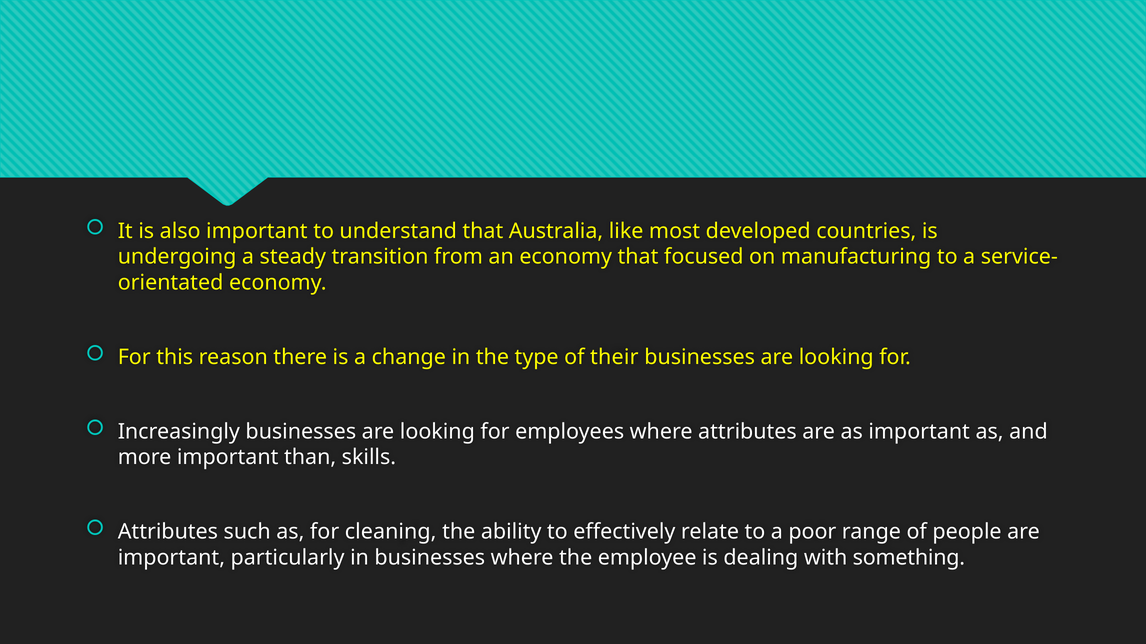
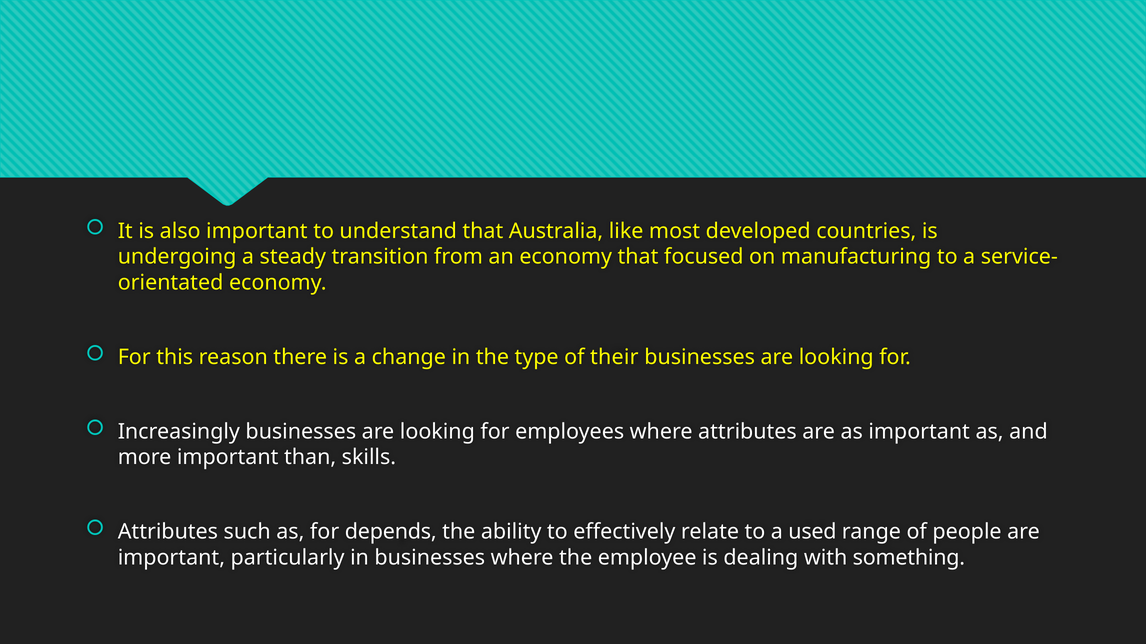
cleaning: cleaning -> depends (391, 532)
poor: poor -> used (812, 532)
